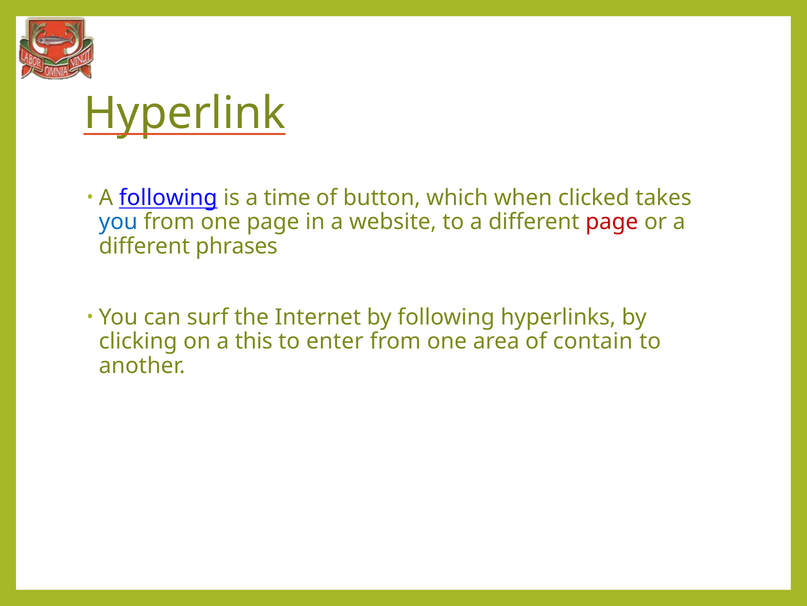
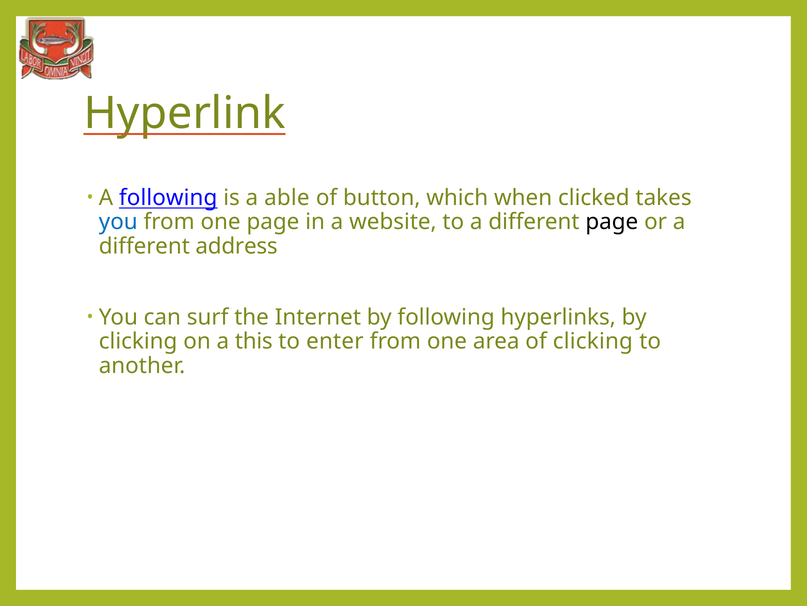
time: time -> able (287, 198)
page colour: red -> black (612, 222)
phrases: phrases -> address (237, 246)
of contain: contain -> clicking (593, 341)
